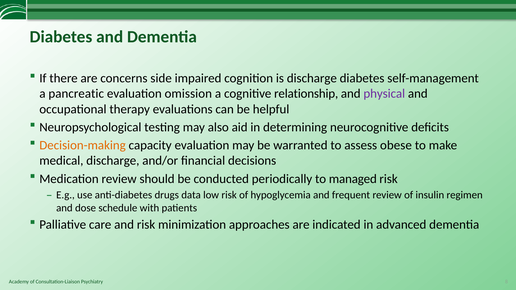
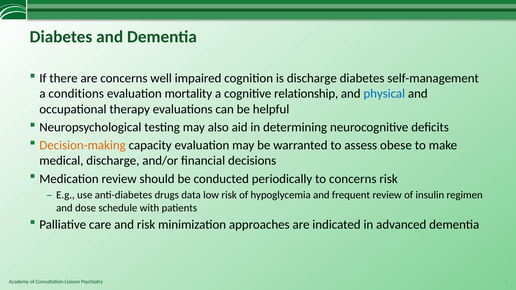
side: side -> well (161, 78)
pancreatic: pancreatic -> conditions (76, 94)
omission: omission -> mortality (188, 94)
physical colour: purple -> blue (384, 94)
to managed: managed -> concerns (353, 179)
